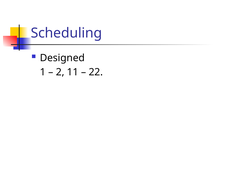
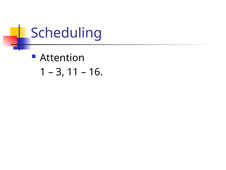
Designed: Designed -> Attention (62, 58)
2: 2 -> 3 (60, 72)
22: 22 -> 16 (96, 72)
